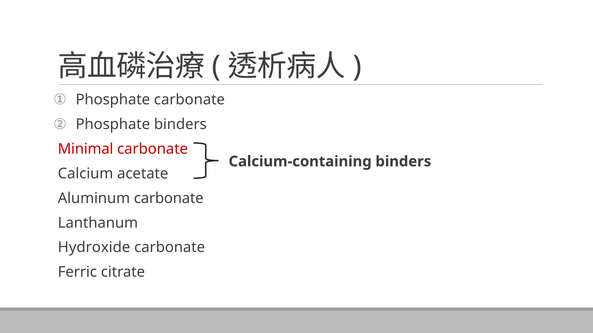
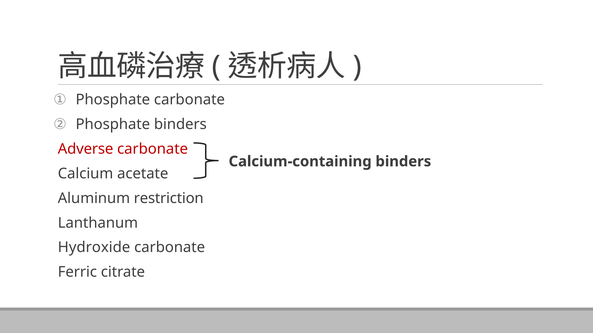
Minimal: Minimal -> Adverse (86, 149)
Aluminum carbonate: carbonate -> restriction (169, 199)
